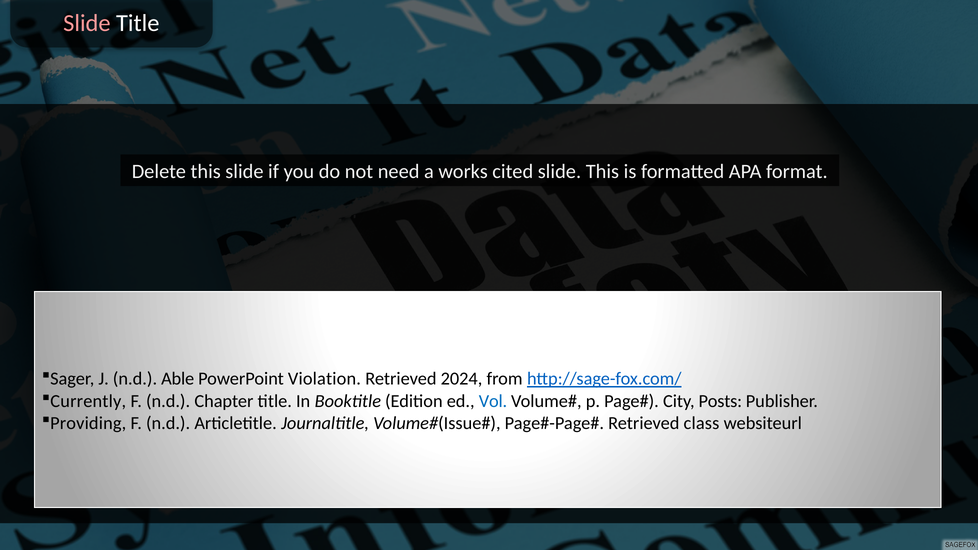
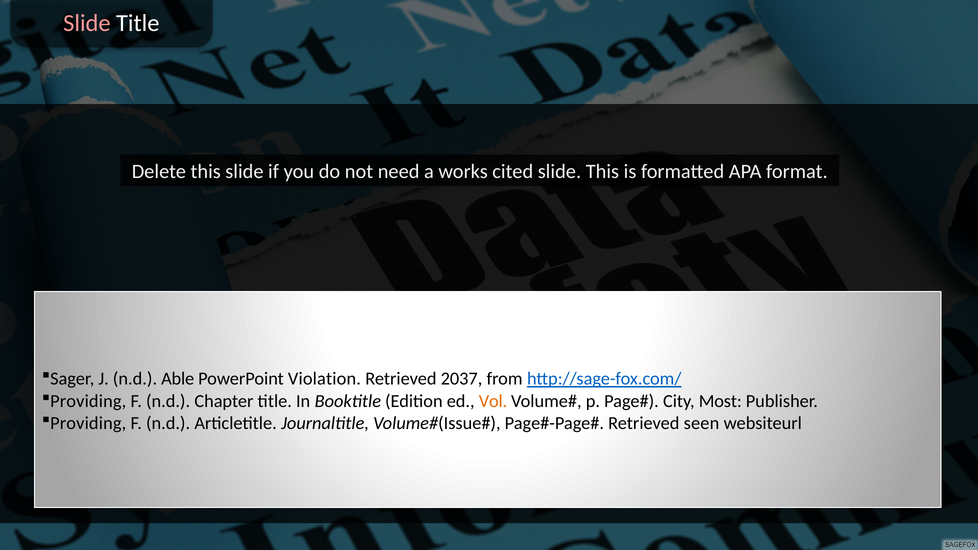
2024: 2024 -> 2037 (461, 379)
Currently: Currently -> Providing (88, 401)
Vol colour: blue -> orange (493, 401)
Posts: Posts -> Most (720, 401)
class: class -> seen (701, 423)
